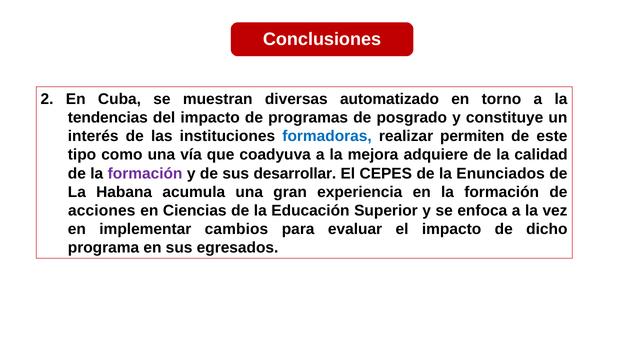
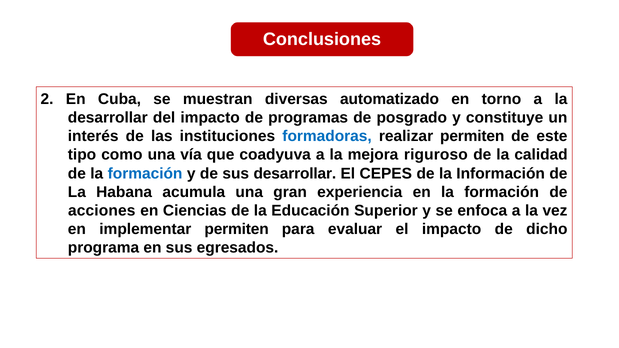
tendencias: tendencias -> desarrollar (108, 118)
adquiere: adquiere -> riguroso (436, 155)
formación colour: purple -> blue (145, 174)
Enunciados: Enunciados -> Información (501, 174)
implementar cambios: cambios -> permiten (237, 229)
